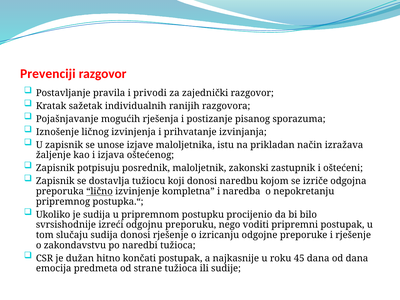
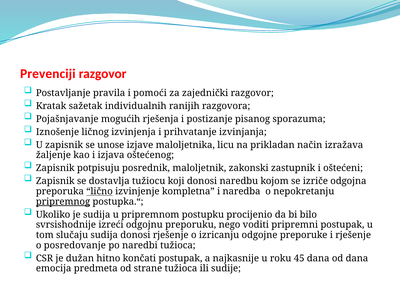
privodi: privodi -> pomoći (150, 93)
istu: istu -> licu (226, 145)
pripremnog underline: none -> present (63, 202)
zakondavstvu: zakondavstvu -> posredovanje (75, 245)
